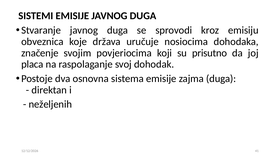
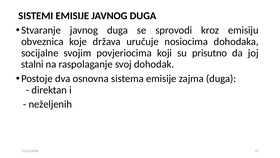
značenje: značenje -> socijalne (40, 53)
placa: placa -> stalni (32, 64)
